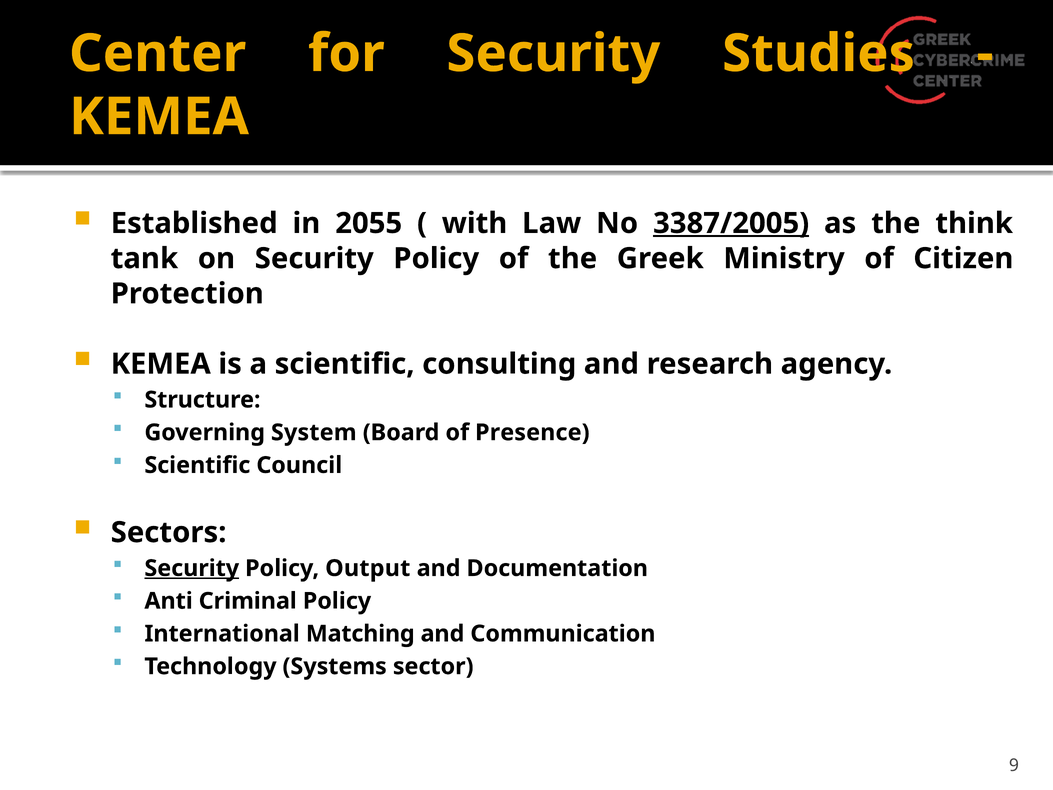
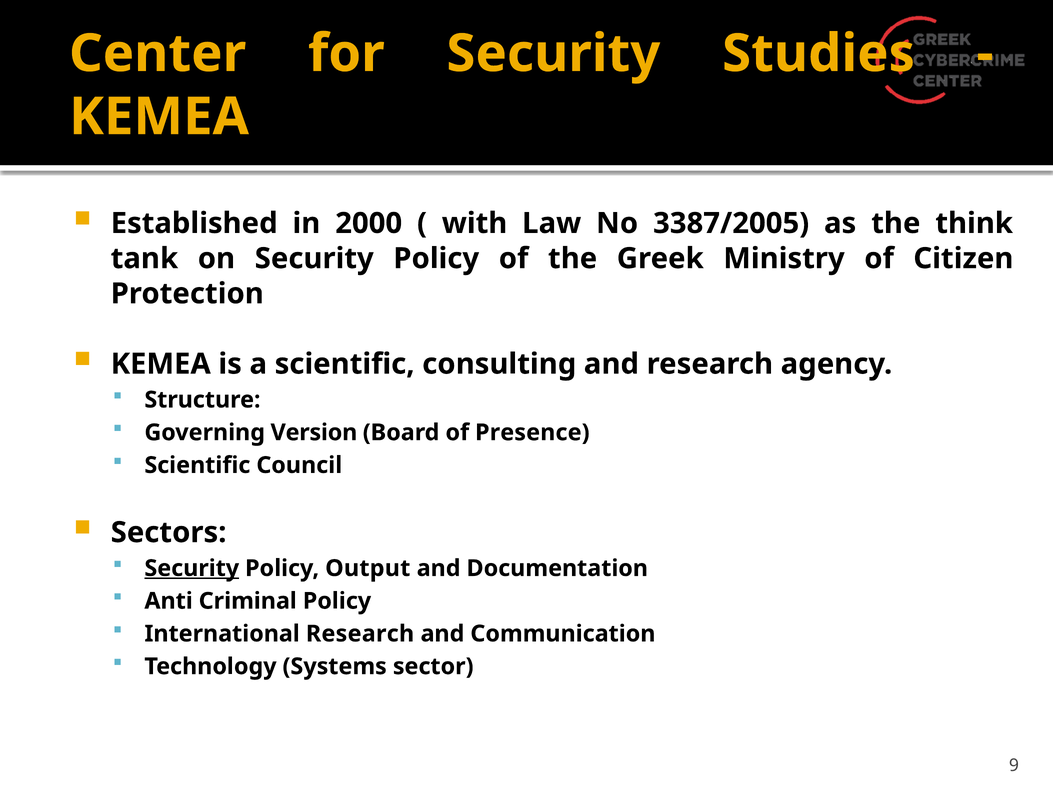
2055: 2055 -> 2000 (369, 223)
3387/2005 underline: present -> none (731, 223)
System: System -> Version (314, 432)
International Matching: Matching -> Research (360, 634)
